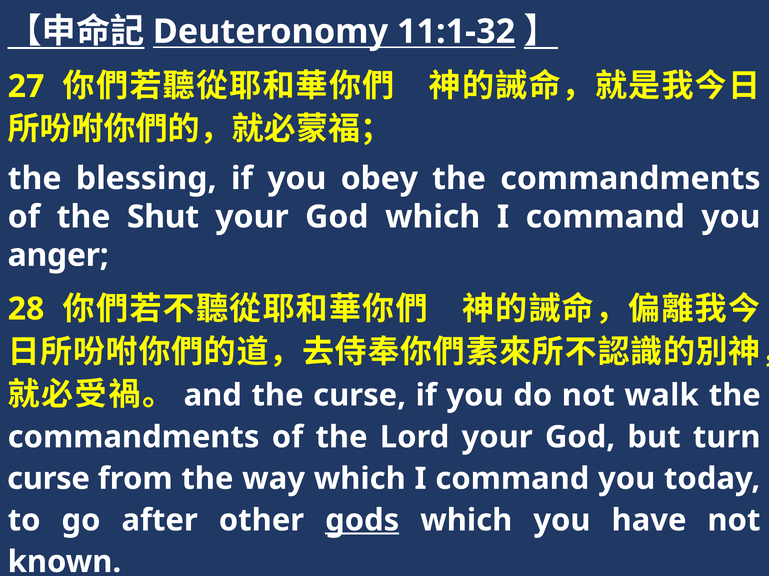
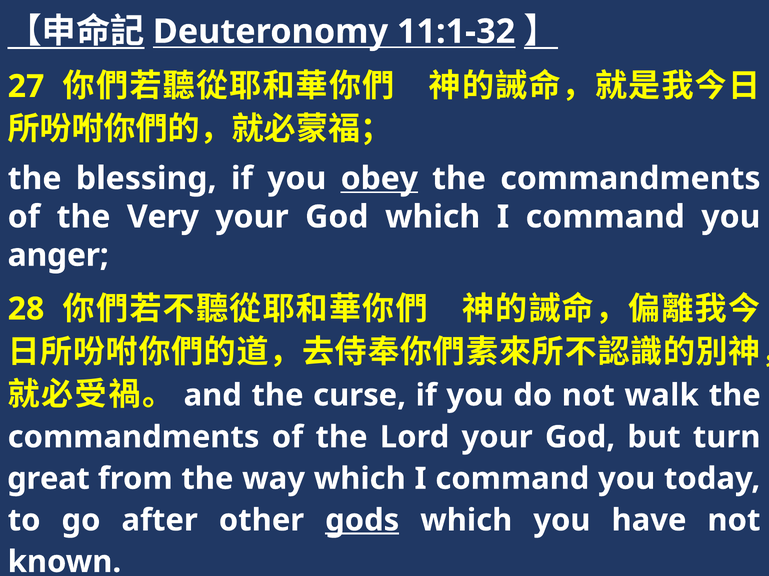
obey underline: none -> present (379, 179)
Shut: Shut -> Very (163, 217)
curse: curse -> great (49, 479)
